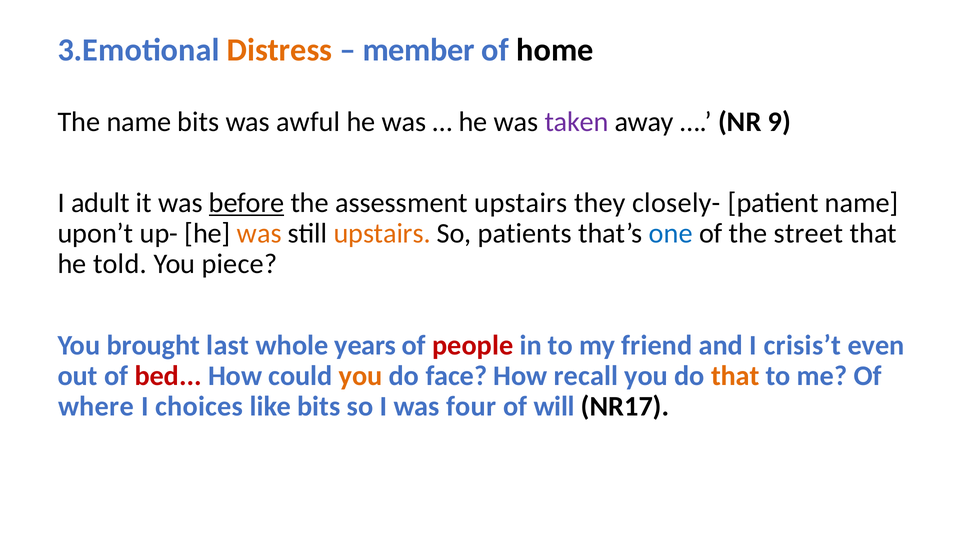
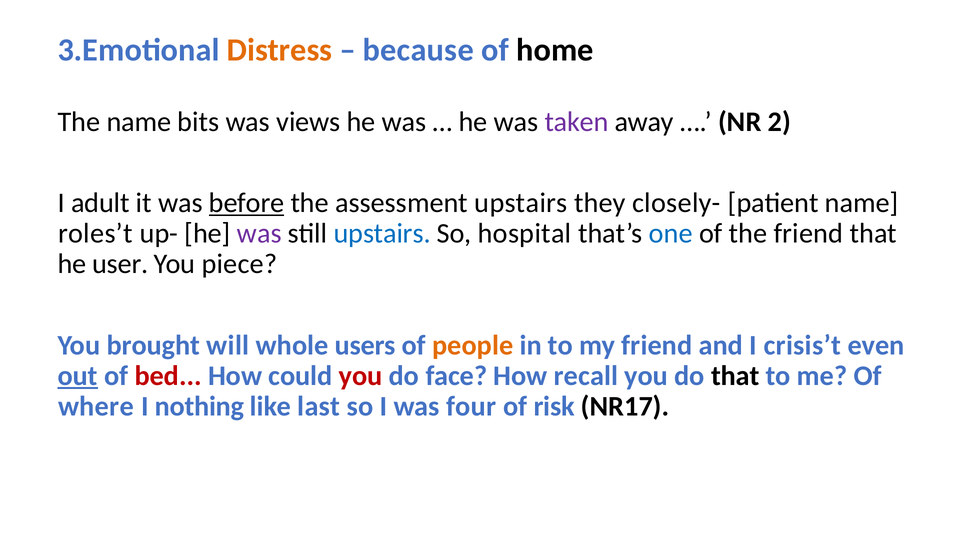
member: member -> because (418, 50)
awful: awful -> views (308, 122)
9: 9 -> 2 (779, 122)
upon’t: upon’t -> roles’t (95, 233)
was colour: orange -> purple (259, 233)
upstairs colour: orange -> blue (382, 233)
patients: patients -> hospital (525, 233)
the street: street -> friend (808, 233)
told: told -> user (120, 264)
last: last -> will (228, 345)
years: years -> users (365, 345)
people colour: red -> orange (473, 345)
out underline: none -> present (78, 376)
you colour: orange -> red (361, 376)
that colour: orange -> black (735, 376)
choices: choices -> nothing (199, 406)
like bits: bits -> last (319, 406)
will: will -> risk (554, 406)
